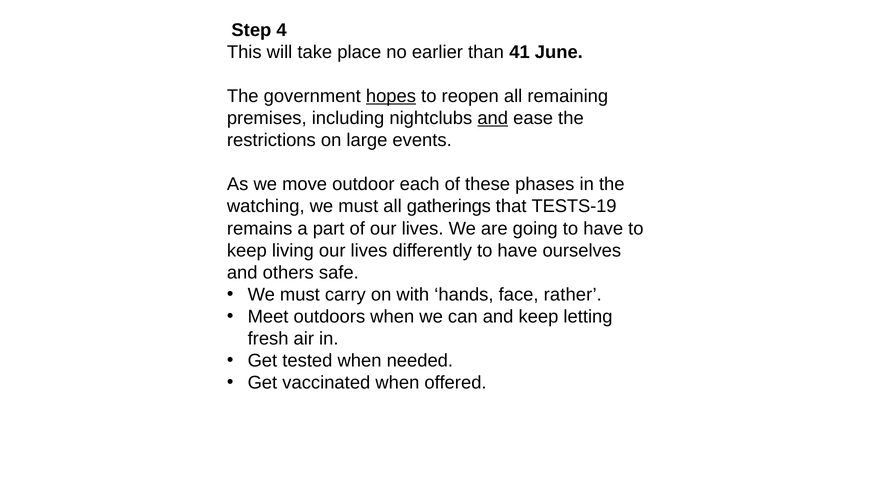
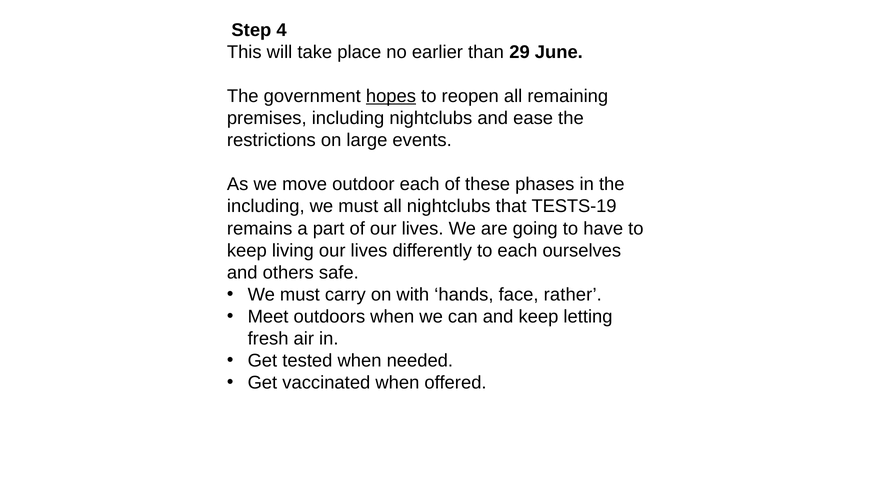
41: 41 -> 29 (520, 52)
and underline: present -> none (493, 118)
watching: watching -> including (266, 206)
all gatherings: gatherings -> nightclubs (449, 206)
differently to have: have -> each (517, 251)
